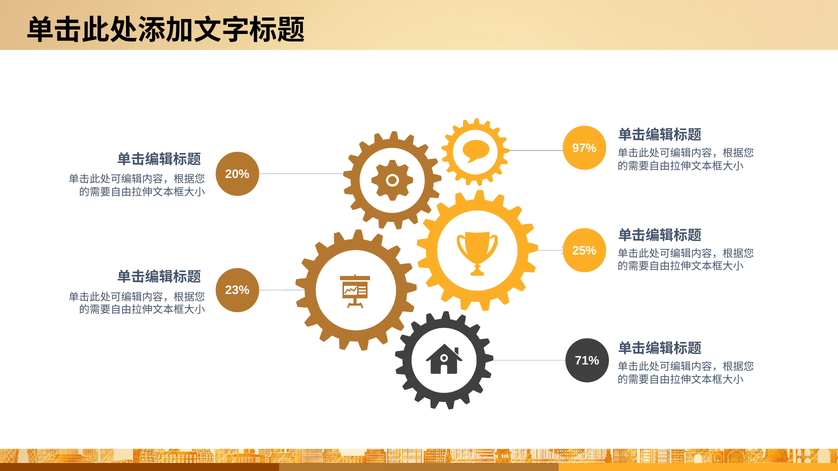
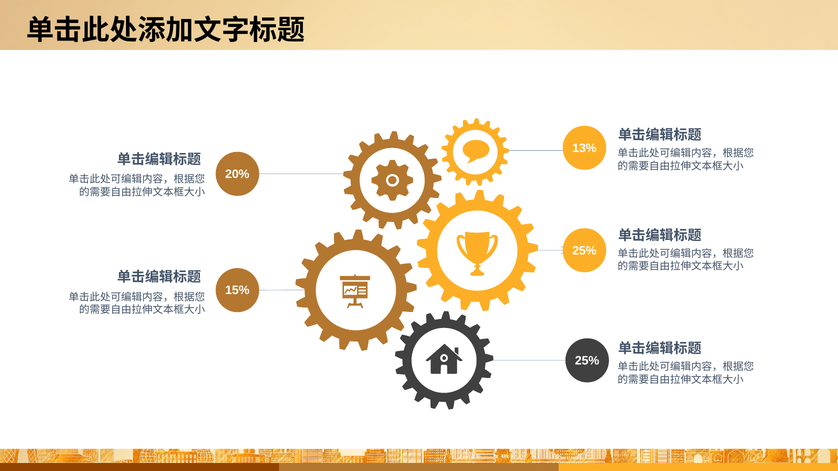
97%: 97% -> 13% (584, 148)
23%: 23% -> 15% (237, 291)
71%: 71% -> 25% (587, 361)
